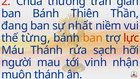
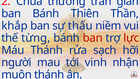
đang: đang -> khắp (15, 26)
nhất: nhất -> thấu (80, 26)
ban colour: orange -> red (93, 38)
